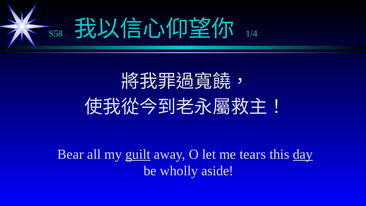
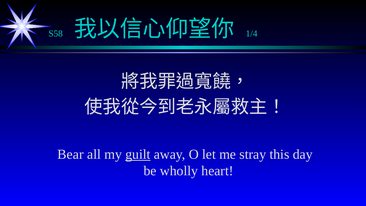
tears: tears -> stray (253, 154)
day underline: present -> none (303, 154)
aside: aside -> heart (217, 171)
